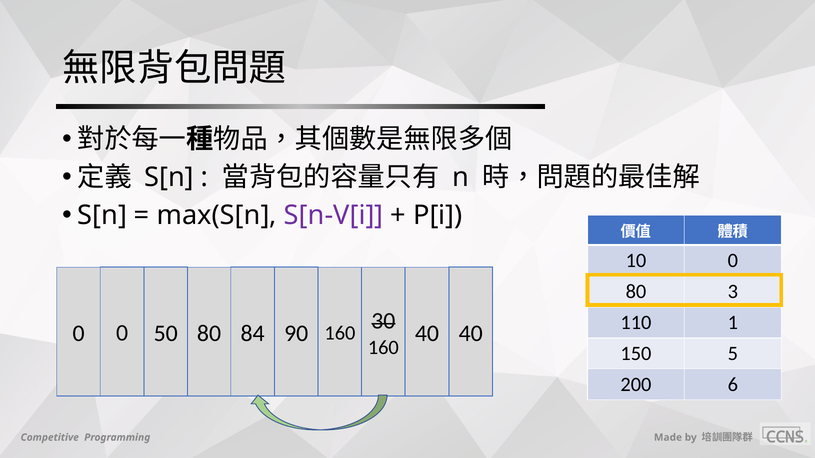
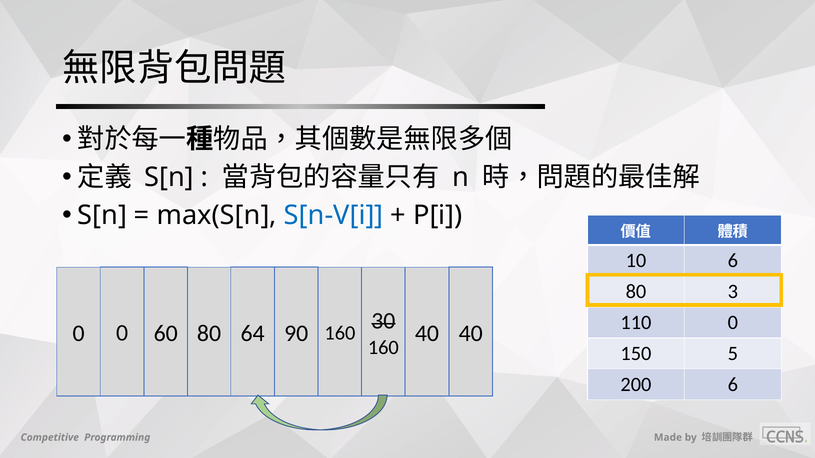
S[n-V[i colour: purple -> blue (334, 215)
10 0: 0 -> 6 (733, 261)
110 1: 1 -> 0 (733, 323)
50: 50 -> 60 (166, 333)
84: 84 -> 64 (253, 333)
